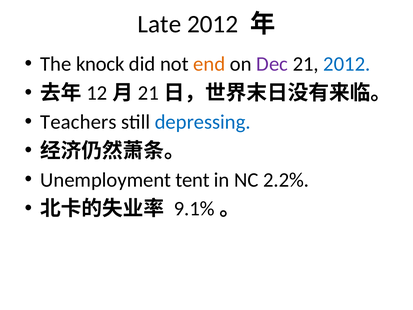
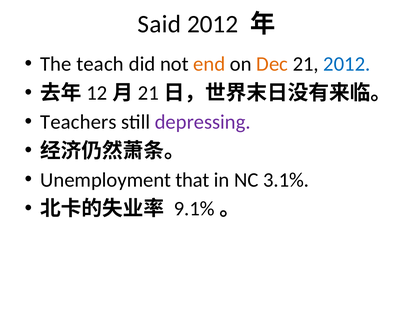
Late: Late -> Said (159, 24)
knock: knock -> teach (100, 64)
Dec colour: purple -> orange (272, 64)
depressing colour: blue -> purple (203, 122)
tent: tent -> that (193, 180)
2.2%: 2.2% -> 3.1% (286, 180)
